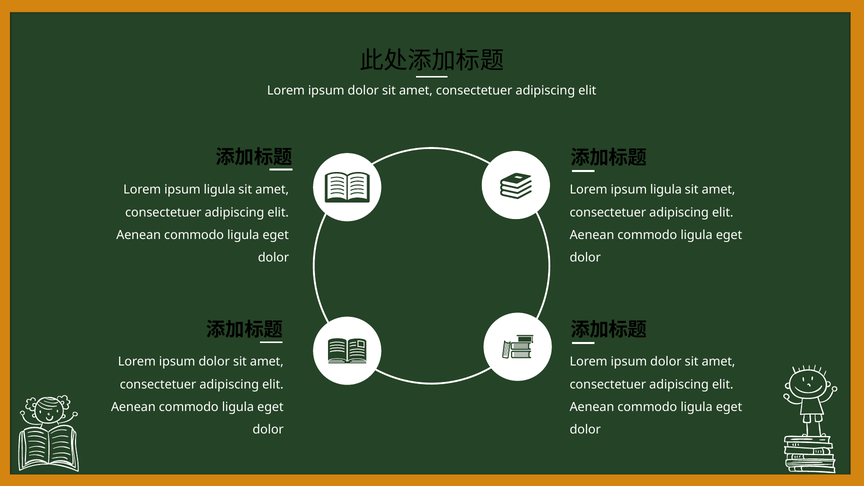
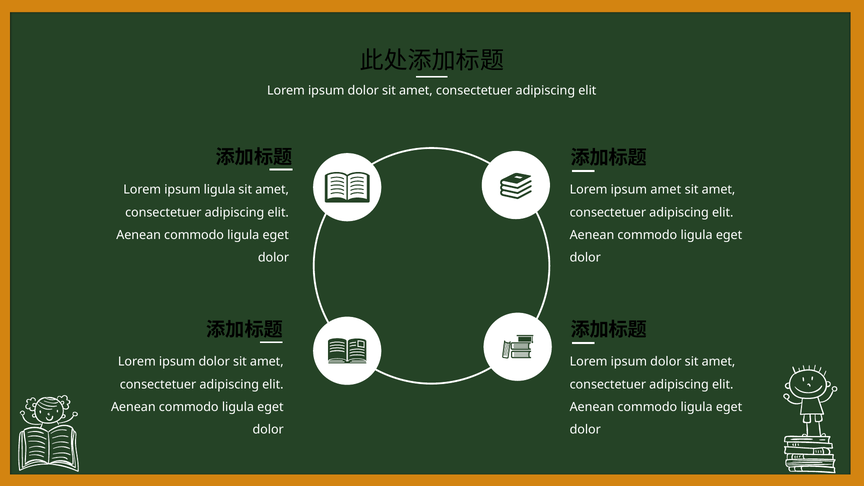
ligula: ligula -> amet (666, 190)
